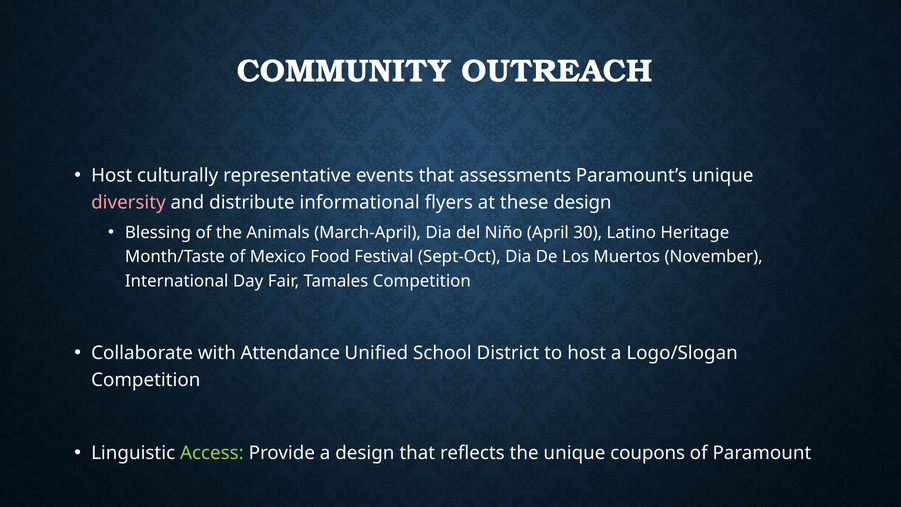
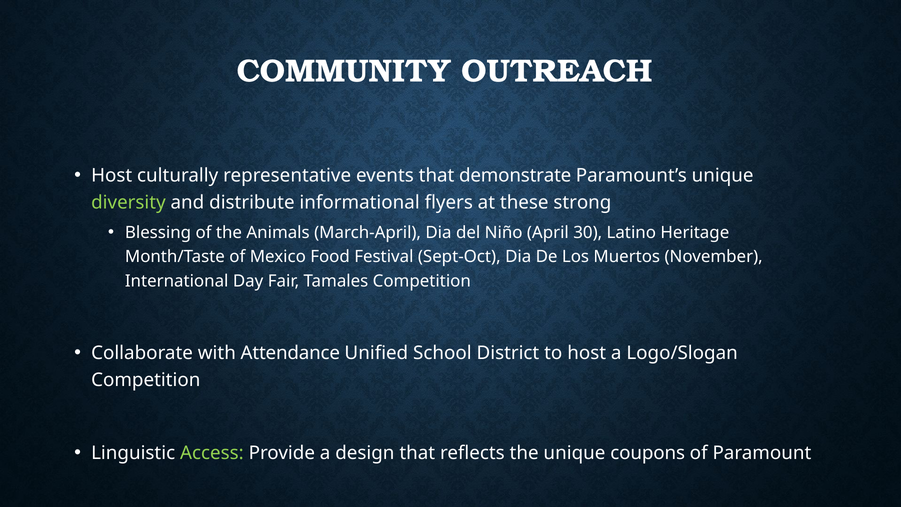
assessments: assessments -> demonstrate (515, 175)
diversity colour: pink -> light green (128, 202)
these design: design -> strong (582, 202)
